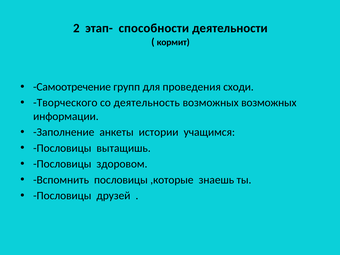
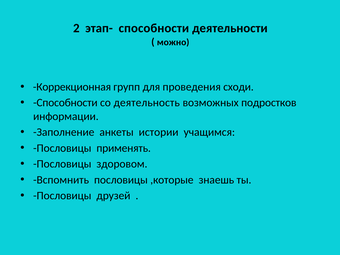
кормит: кормит -> можно (173, 42)
Самоотречение: Самоотречение -> Коррекционная (72, 87)
Творческого: Творческого -> Способности (65, 103)
возможных возможных: возможных -> подростков (269, 103)
вытащишь: вытащишь -> применять (124, 148)
